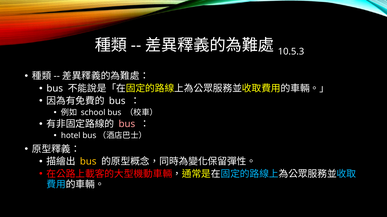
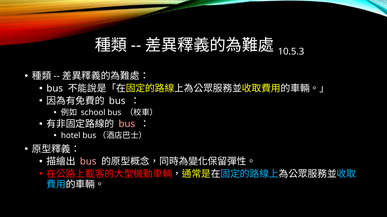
bus colour: yellow -> pink (88, 162)
